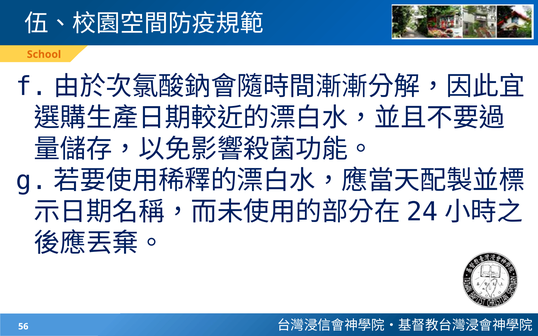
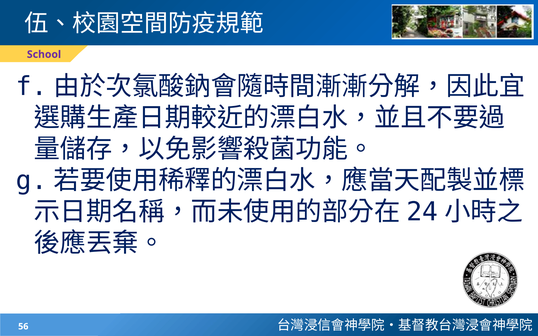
School colour: orange -> purple (44, 54)
